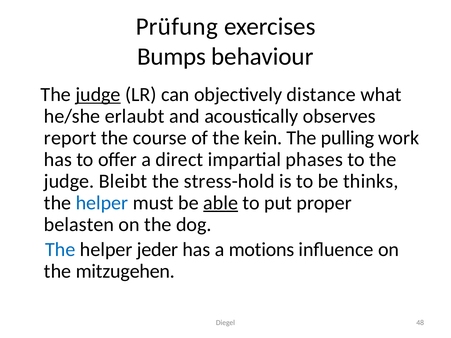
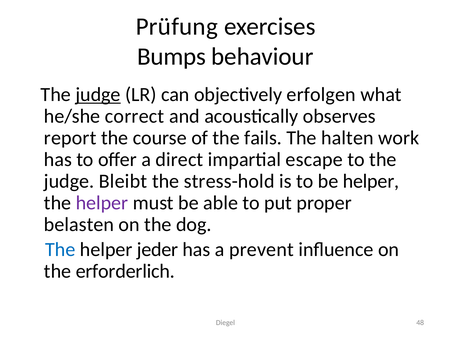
distance: distance -> erfolgen (321, 95)
erlaubt: erlaubt -> correct (135, 116)
kein: kein -> fails (263, 138)
pulling: pulling -> halten (347, 138)
phases: phases -> escape (314, 160)
be thinks: thinks -> helper (371, 181)
helper colour: blue -> purple (102, 203)
able underline: present -> none (221, 203)
motions: motions -> prevent (261, 250)
mitzugehen: mitzugehen -> erforderlich (125, 272)
